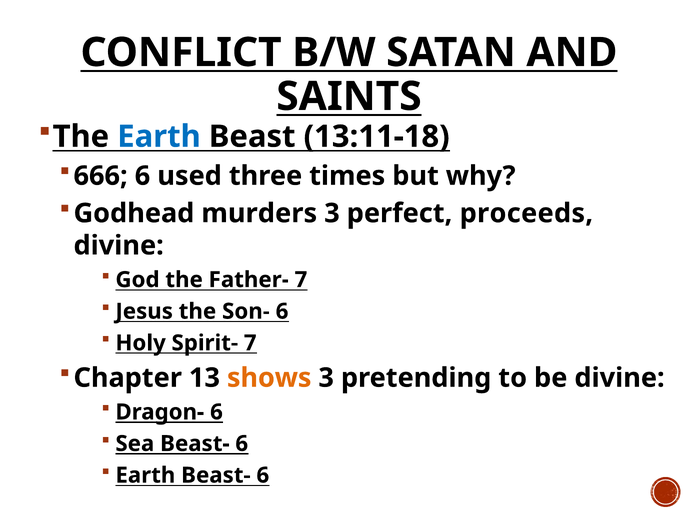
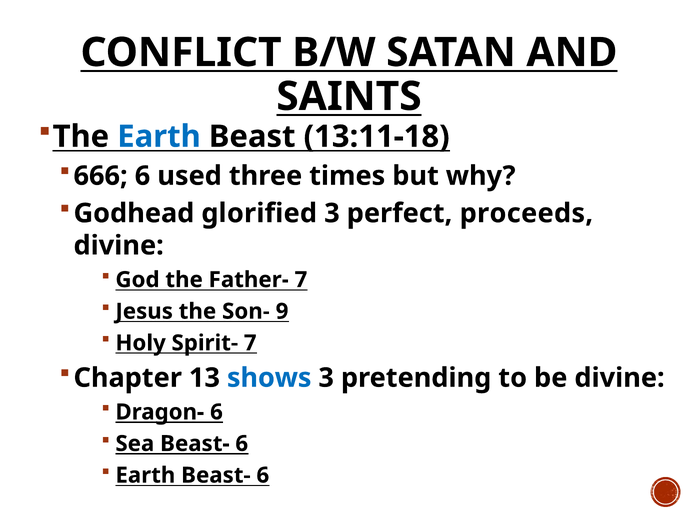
murders: murders -> glorified (259, 213)
Son- 6: 6 -> 9 (282, 312)
shows colour: orange -> blue (269, 378)
